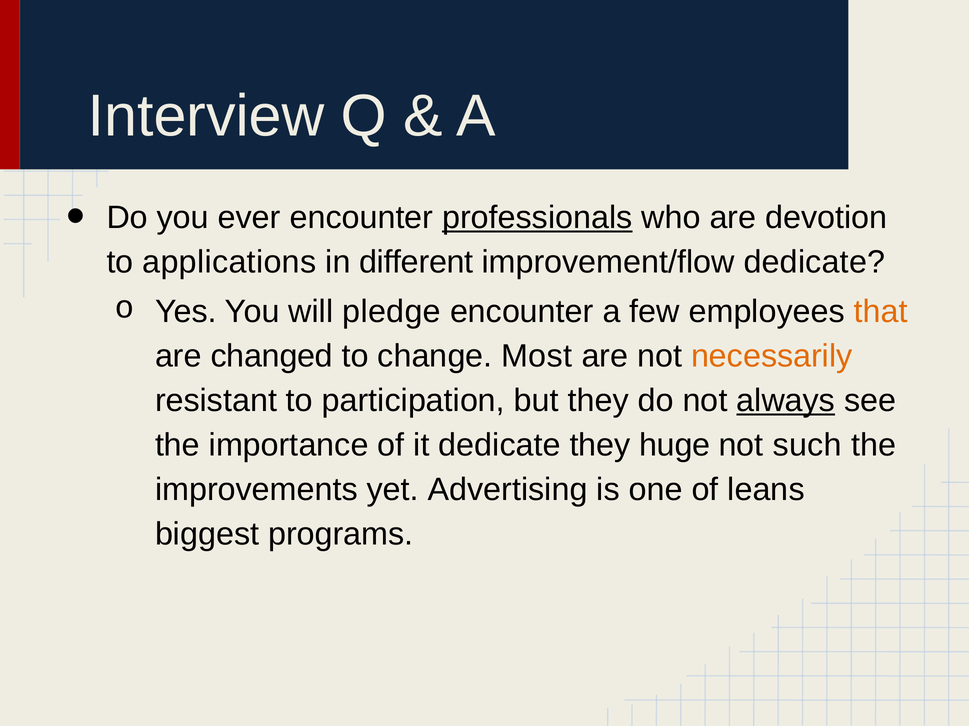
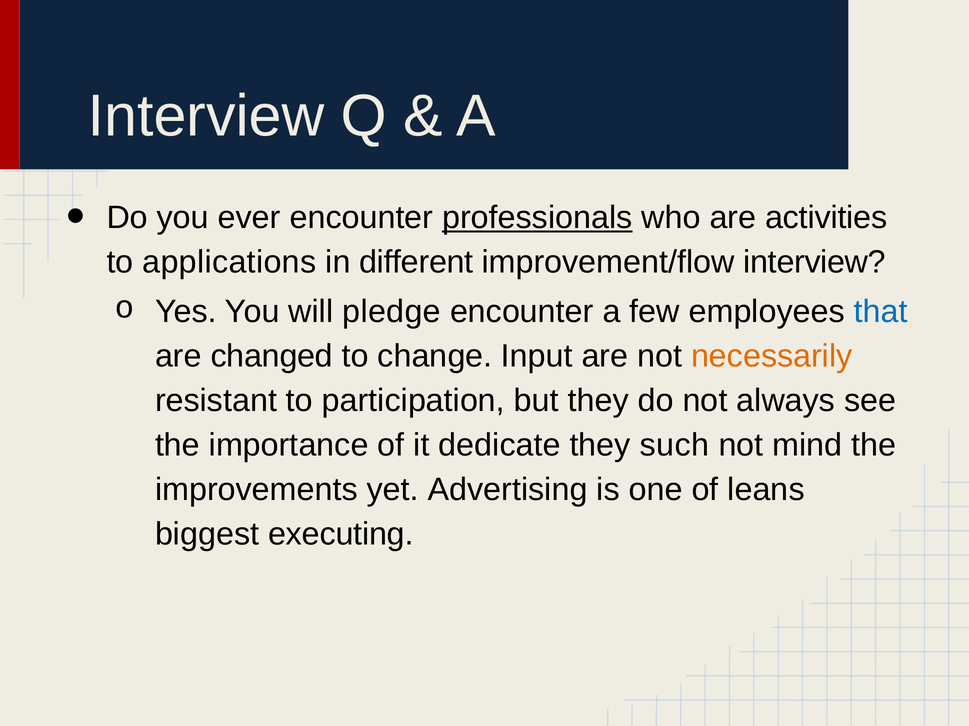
devotion: devotion -> activities (826, 218)
improvement/flow dedicate: dedicate -> interview (815, 262)
that colour: orange -> blue (881, 312)
Most: Most -> Input (537, 356)
always underline: present -> none (786, 401)
huge: huge -> such (674, 445)
such: such -> mind (807, 445)
programs: programs -> executing (341, 535)
